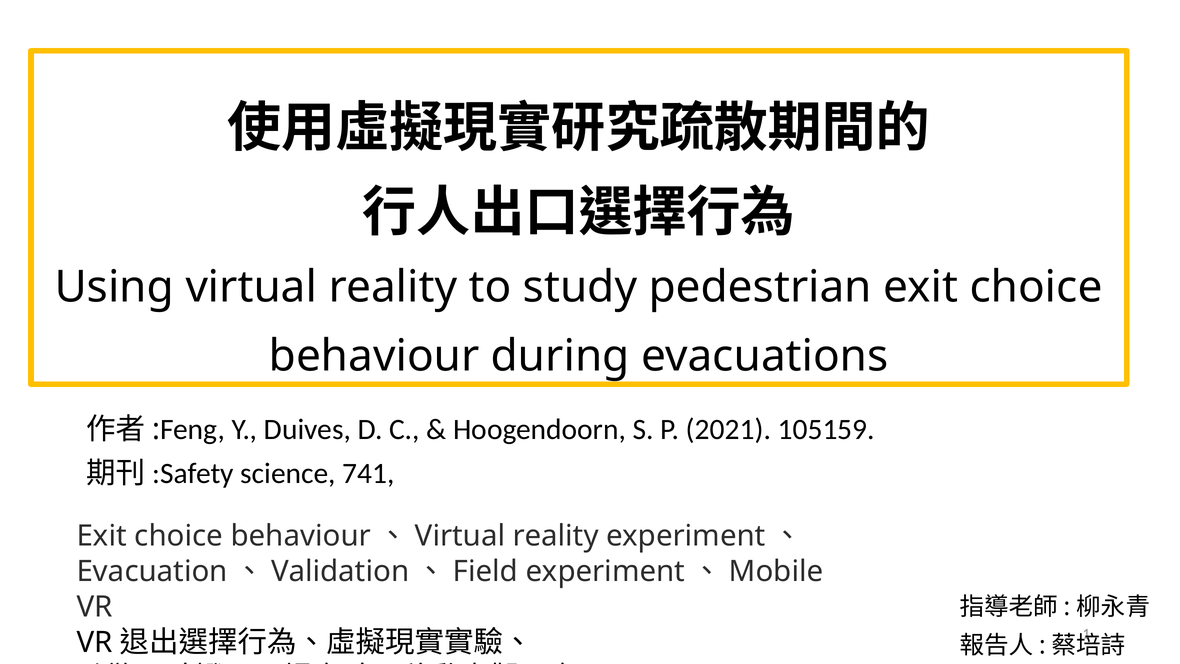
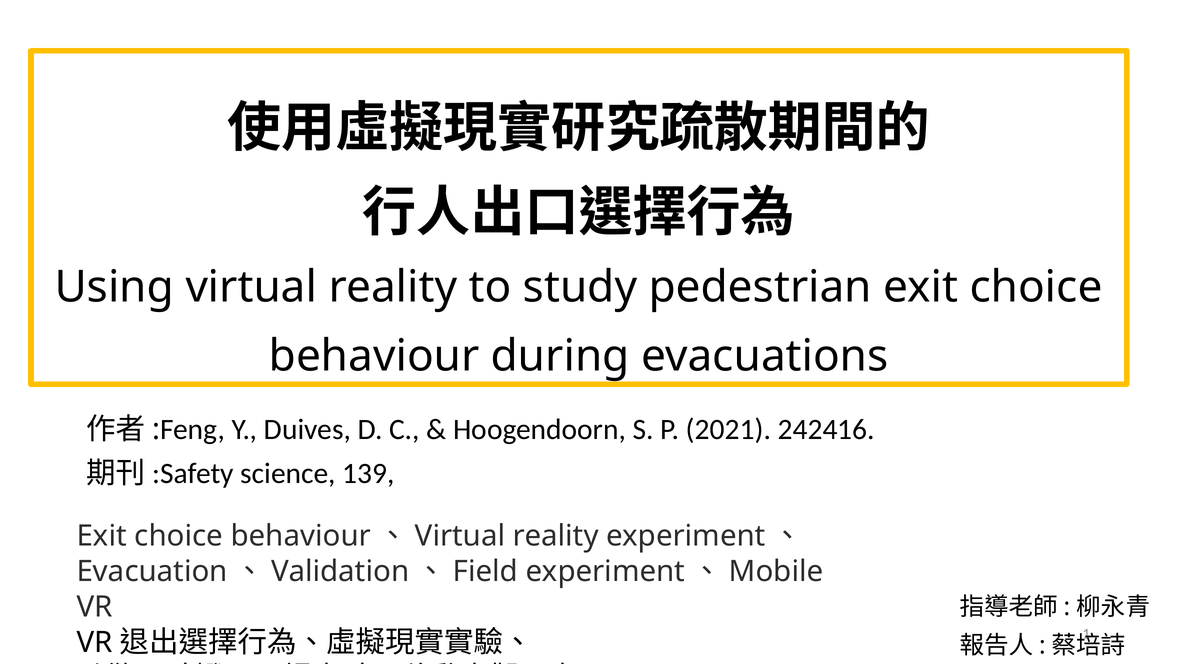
105159: 105159 -> 242416 (826, 429)
741: 741 -> 139 (368, 473)
